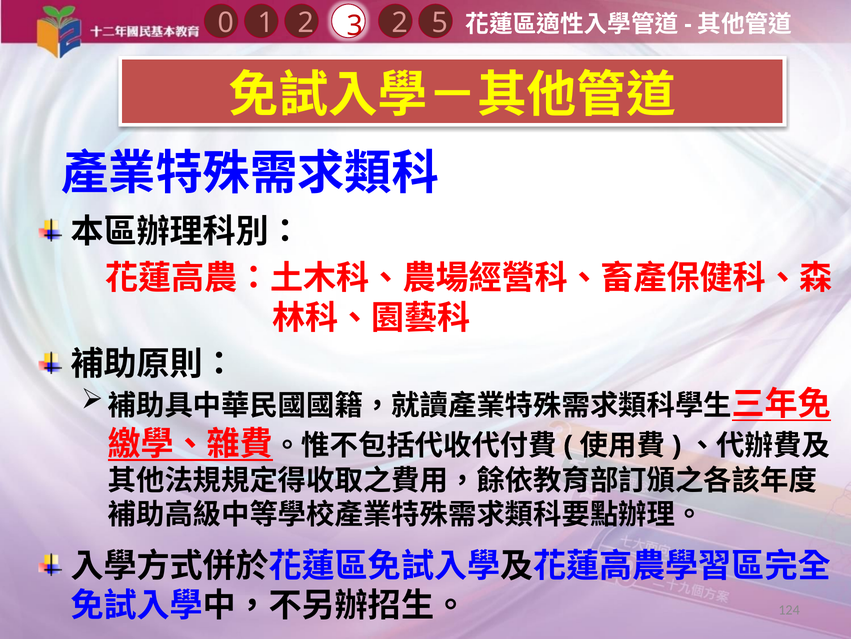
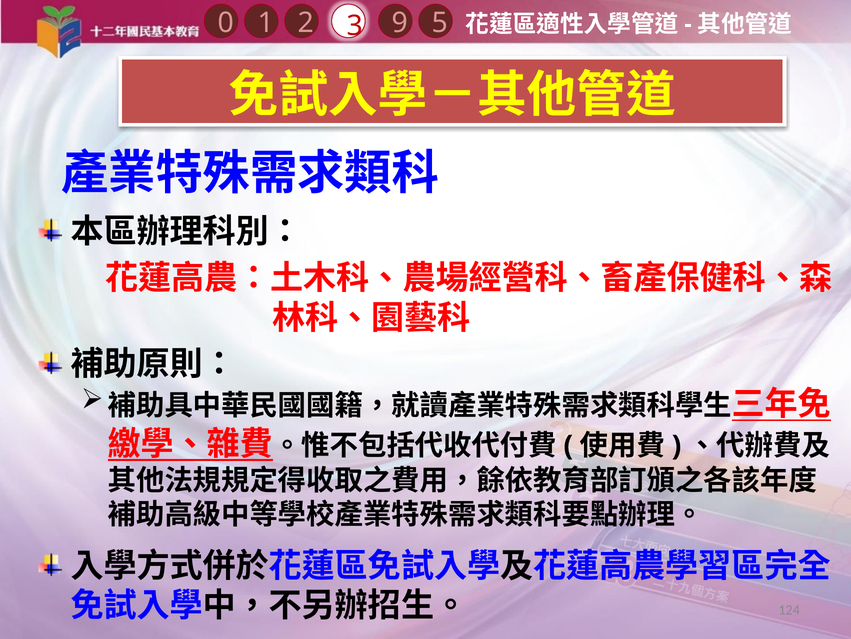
1 2: 2 -> 9 (400, 23)
